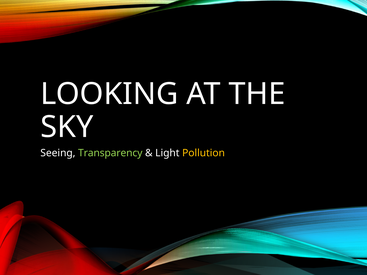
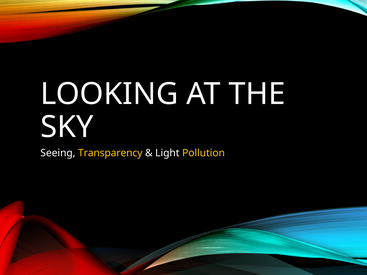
Transparency colour: light green -> yellow (110, 153)
